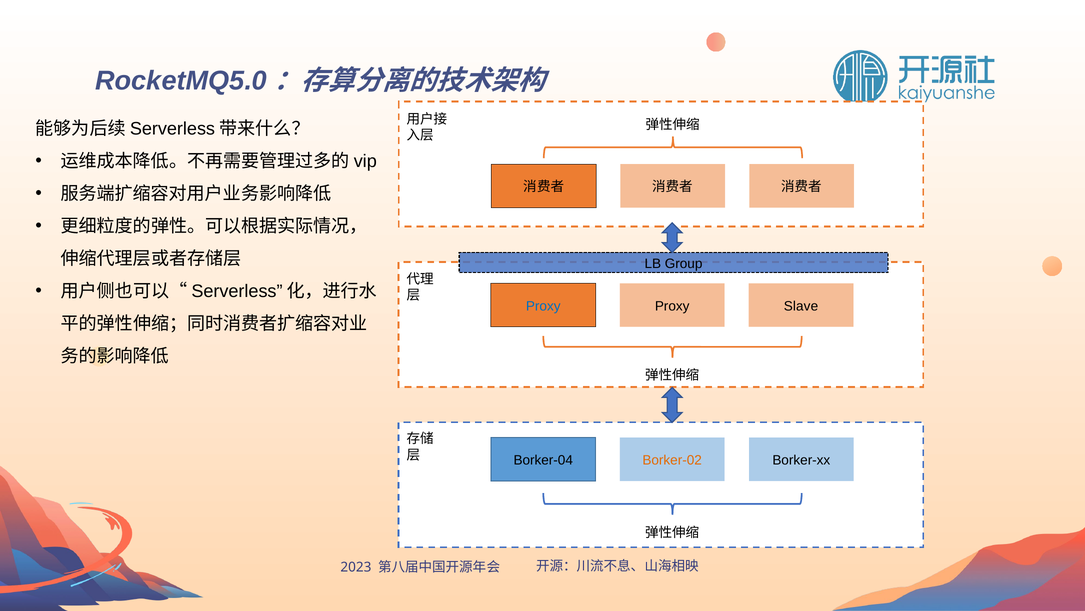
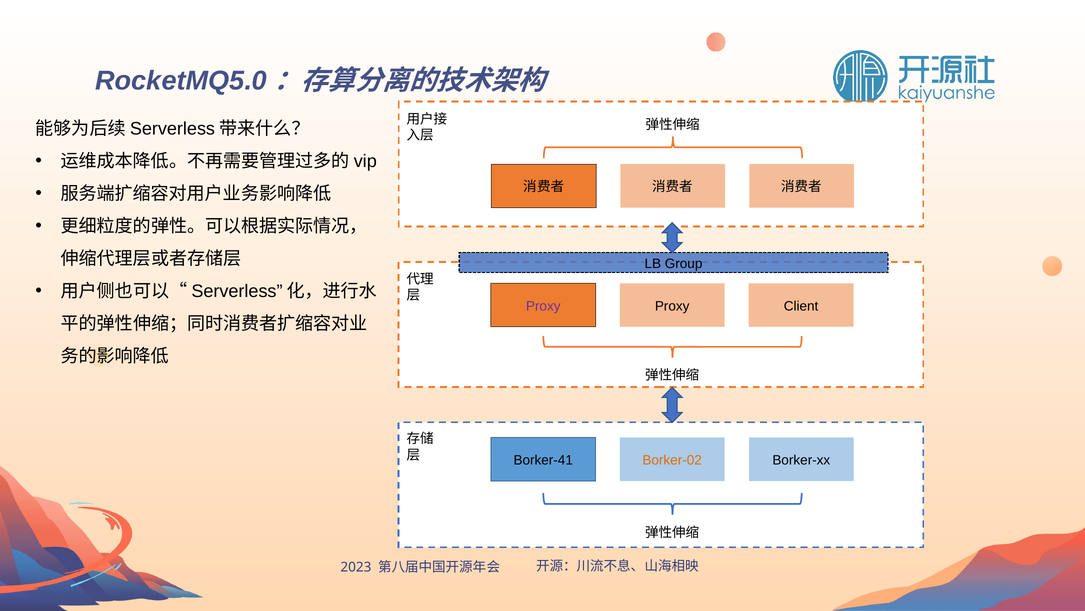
Proxy colour: blue -> purple (543, 306)
Slave: Slave -> Client (801, 306)
Borker-04: Borker-04 -> Borker-41 (543, 460)
